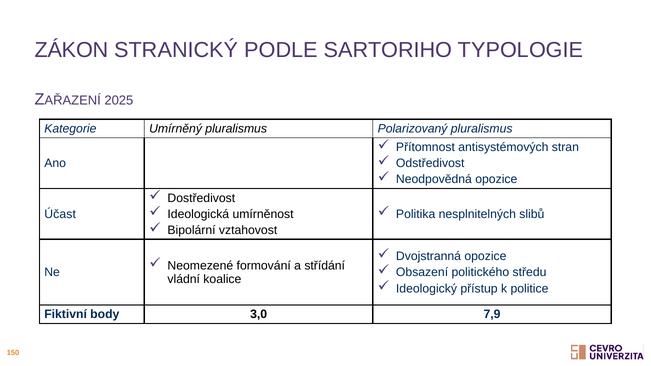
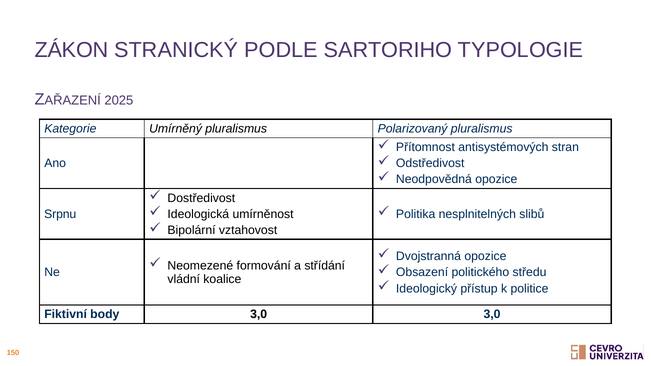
Účast: Účast -> Srpnu (60, 214)
3,0 7,9: 7,9 -> 3,0 (492, 315)
